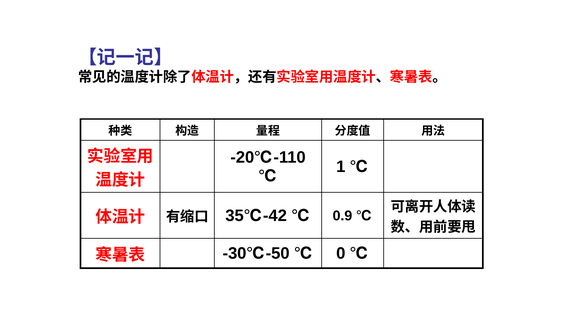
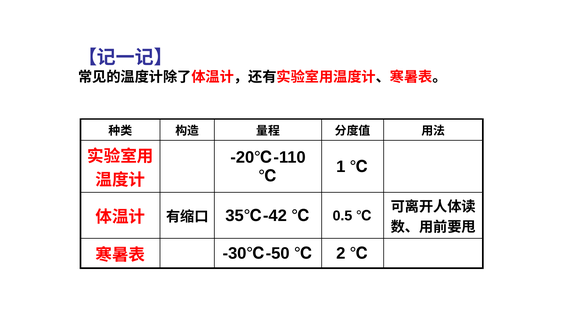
0.9: 0.9 -> 0.5 (342, 216)
0: 0 -> 2 (341, 253)
